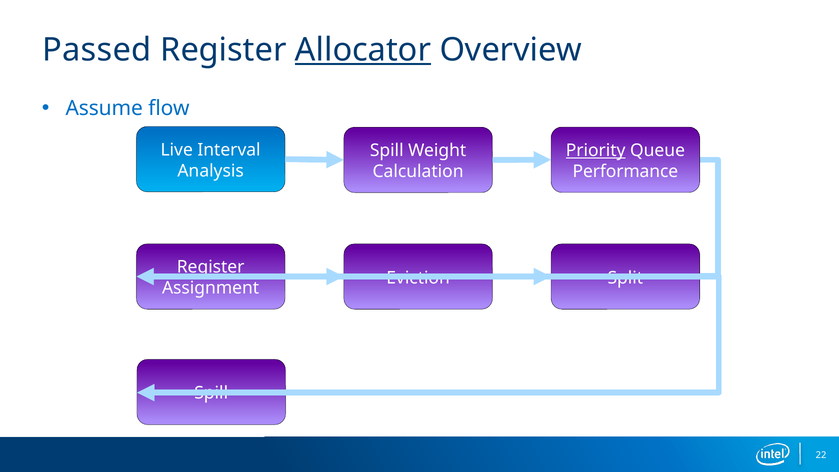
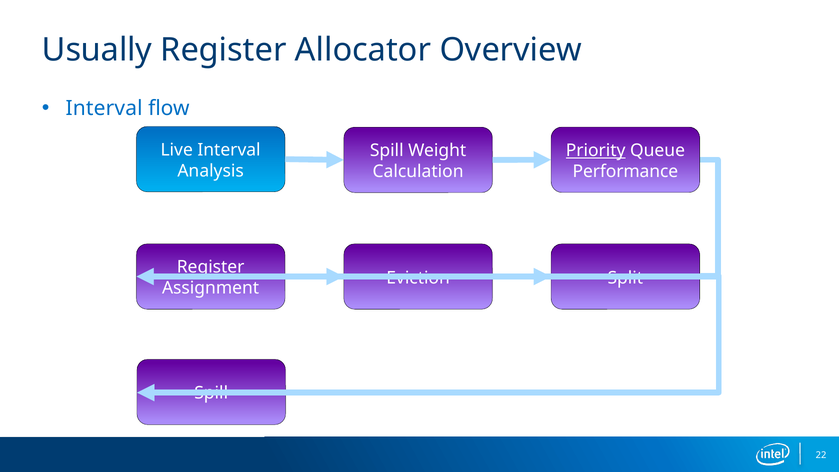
Passed: Passed -> Usually (97, 50)
Allocator underline: present -> none (363, 50)
Assume: Assume -> Interval (104, 108)
